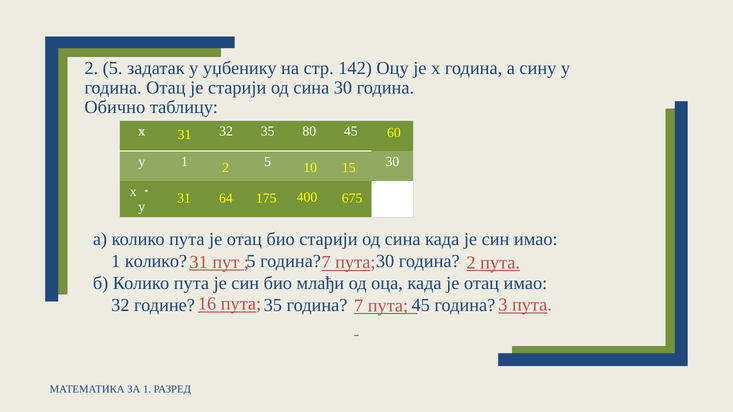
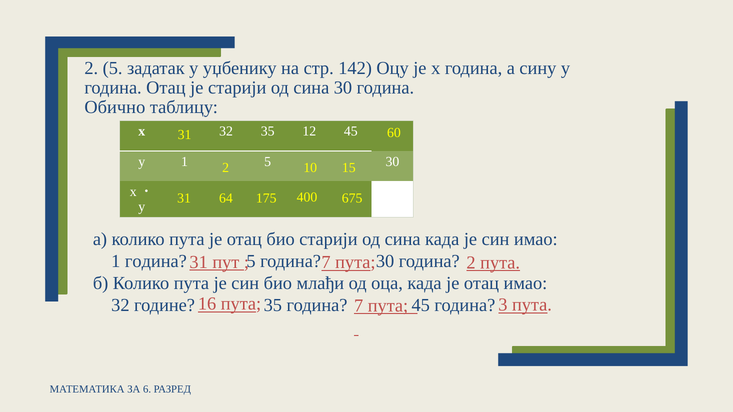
80: 80 -> 12 (309, 131)
1 колико: колико -> година (156, 261)
ЗА 1: 1 -> 6 (147, 389)
